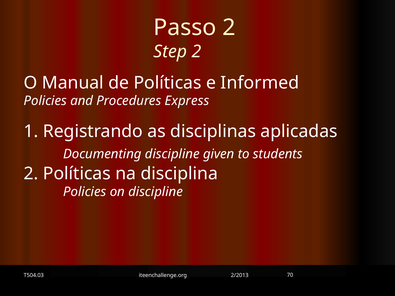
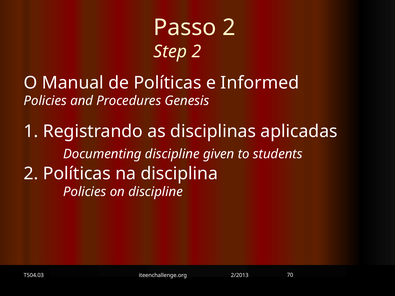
Express: Express -> Genesis (187, 101)
